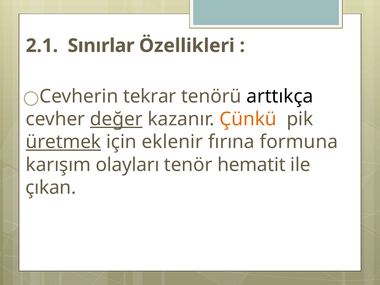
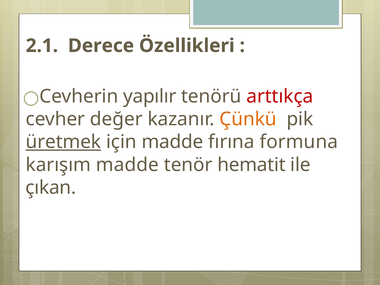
Sınırlar: Sınırlar -> Derece (101, 46)
tekrar: tekrar -> yapılır (150, 96)
arttıkça colour: black -> red (280, 96)
değer underline: present -> none (116, 119)
için eklenir: eklenir -> madde (172, 142)
karışım olayları: olayları -> madde (127, 165)
